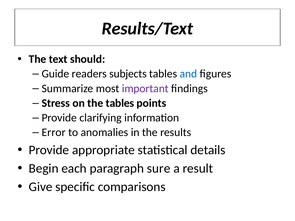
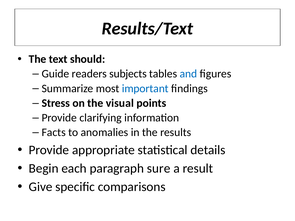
important colour: purple -> blue (145, 89)
the tables: tables -> visual (120, 103)
Error: Error -> Facts (54, 133)
